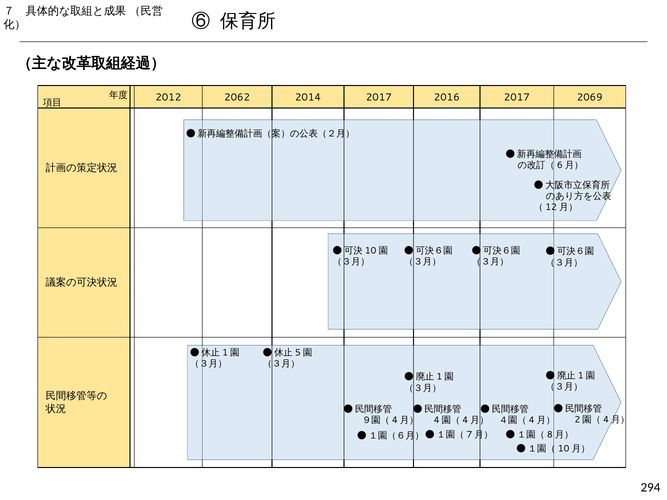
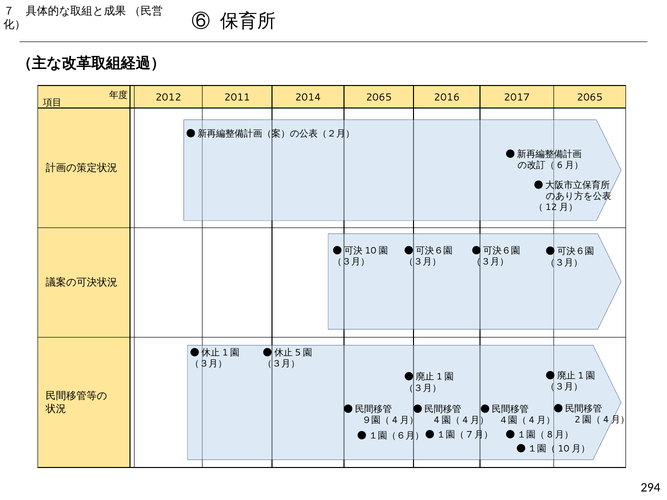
2062: 2062 -> 2011 (237, 98)
2014 2017: 2017 -> 2065 (379, 98)
2017 2069: 2069 -> 2065 (590, 98)
